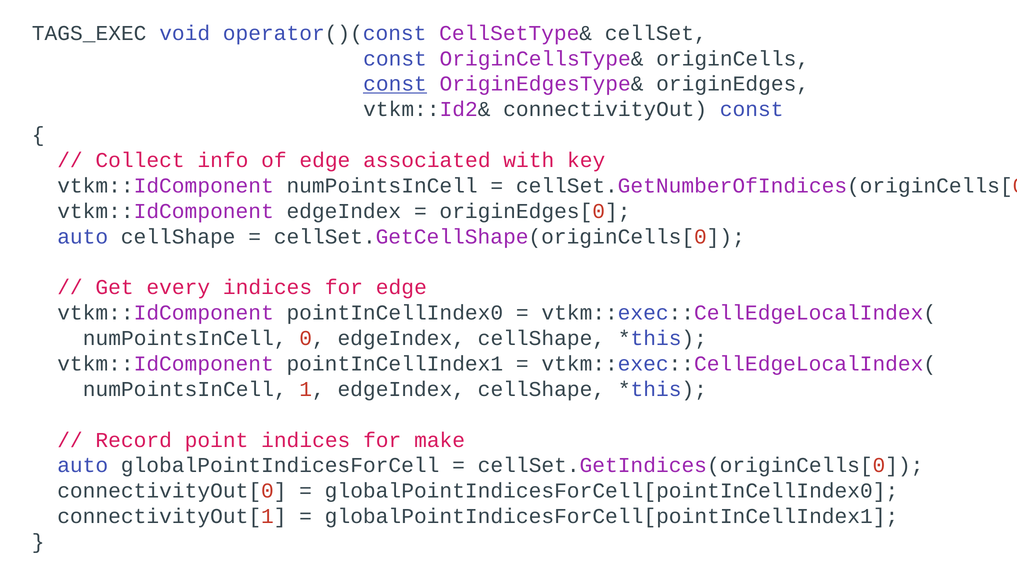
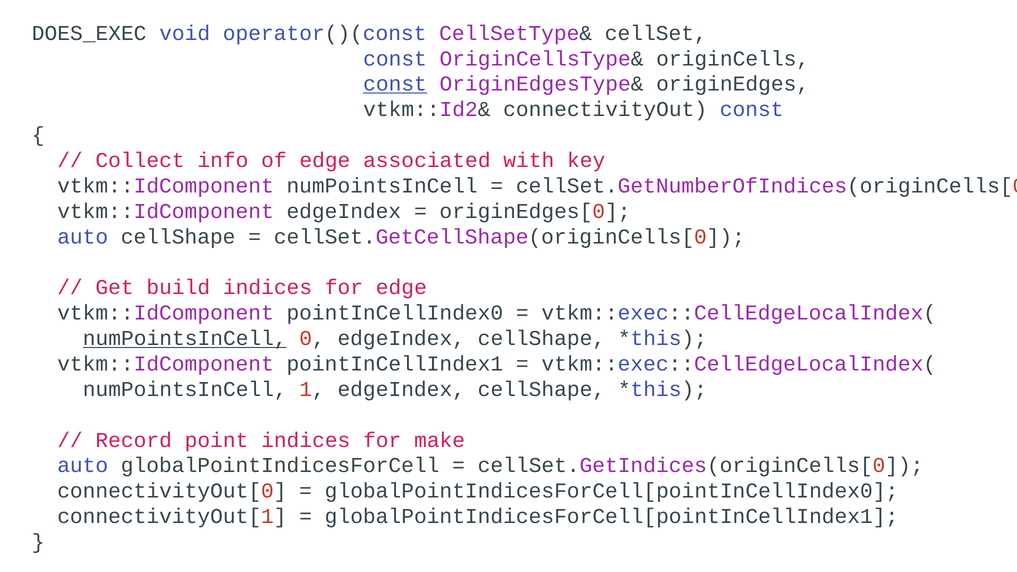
TAGS_EXEC: TAGS_EXEC -> DOES_EXEC (89, 33)
every: every -> build (178, 288)
numPointsInCell underline: none -> present (185, 338)
